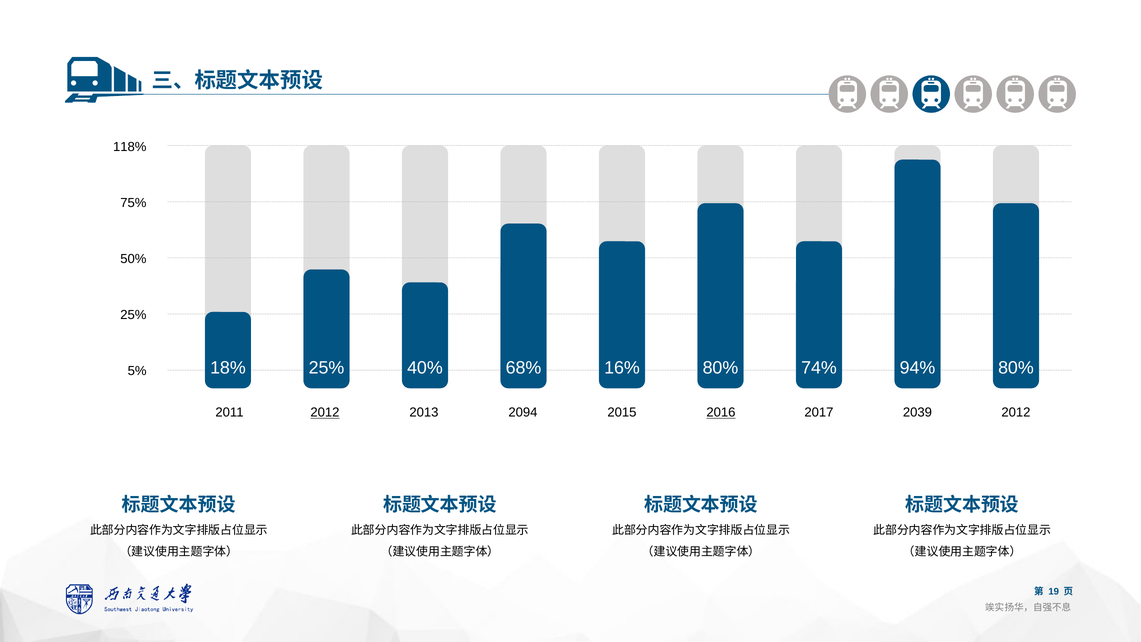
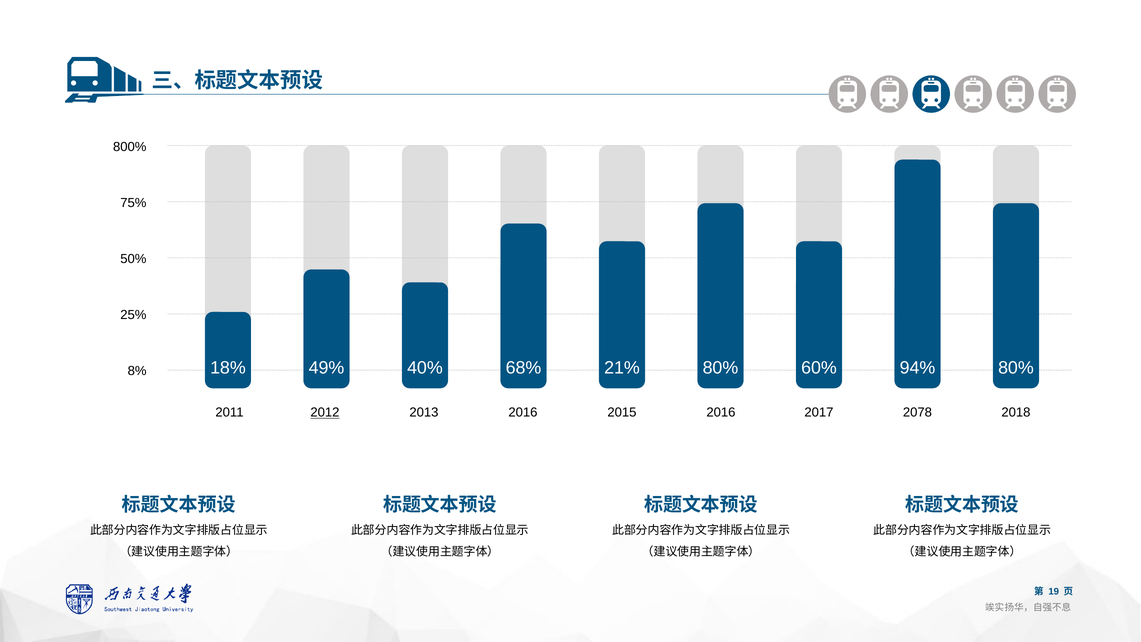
118%: 118% -> 800% (130, 147)
18% 25%: 25% -> 49% (326, 368)
16%: 16% -> 21% (622, 368)
74%: 74% -> 60% (819, 368)
5%: 5% -> 8% (137, 371)
2094: 2094 -> 2016 (523, 413)
2016 underline: present -> none (721, 413)
2039: 2039 -> 2078 (917, 413)
2012: 2012 -> 2018 (1016, 413)
